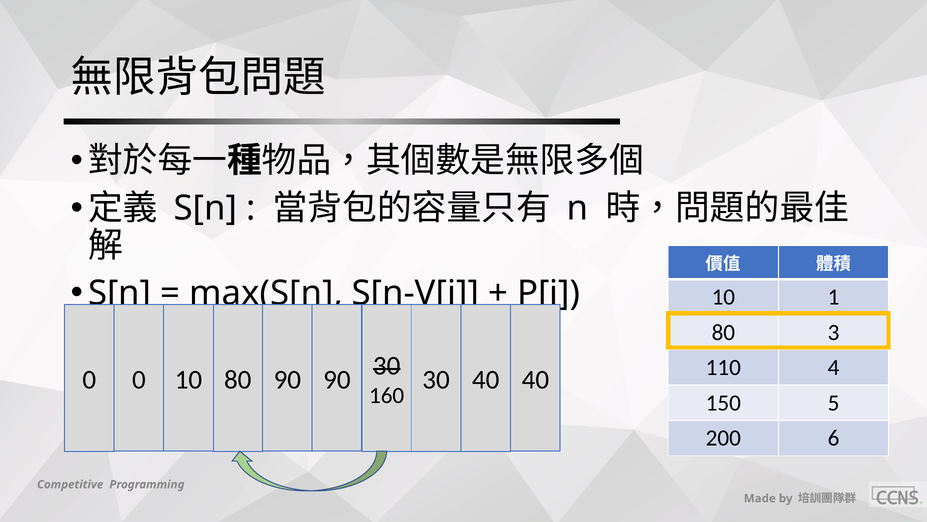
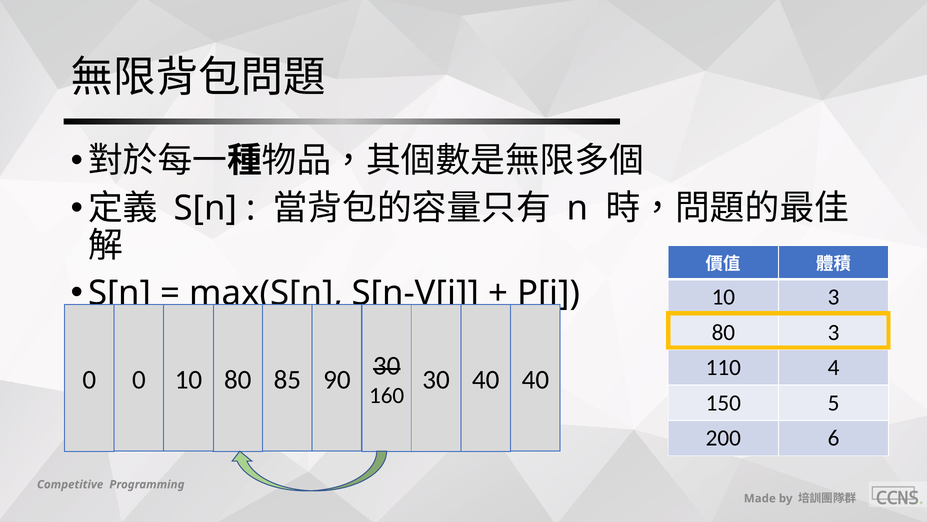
10 1: 1 -> 3 (834, 297)
80 90: 90 -> 85 (287, 379)
